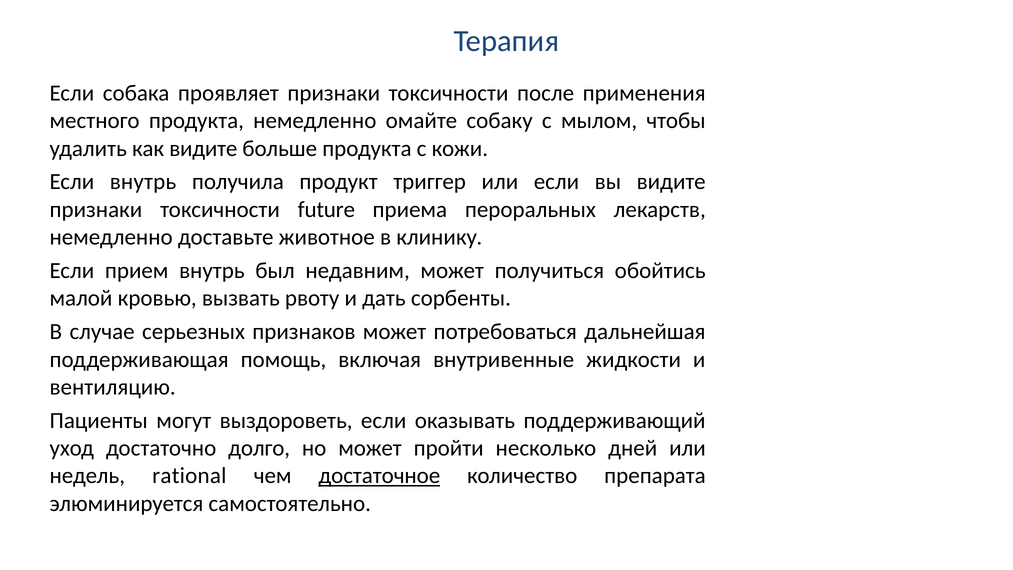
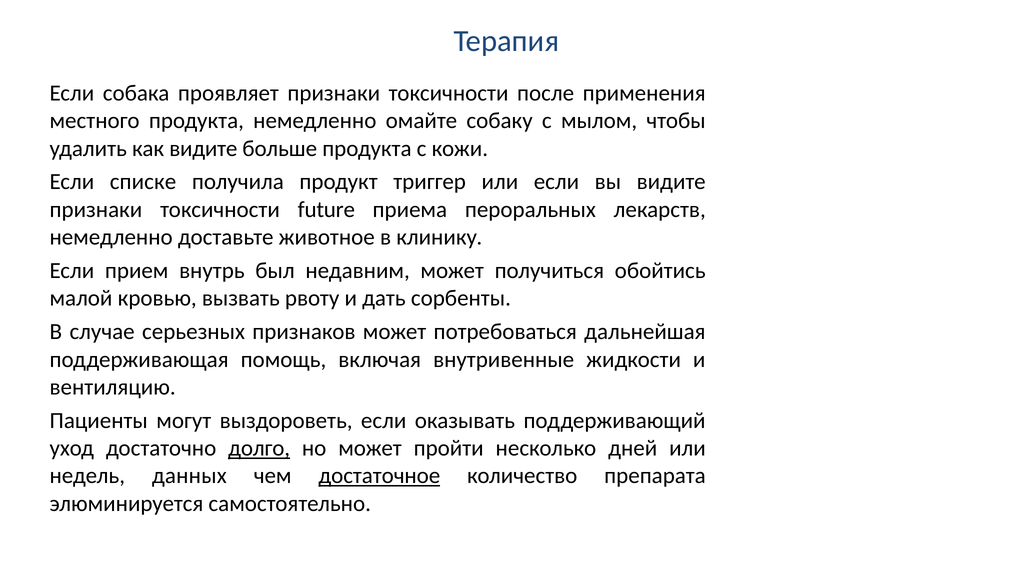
Если внутрь: внутрь -> списке (143, 182)
долго underline: none -> present (259, 448)
rational: rational -> данных (189, 475)
